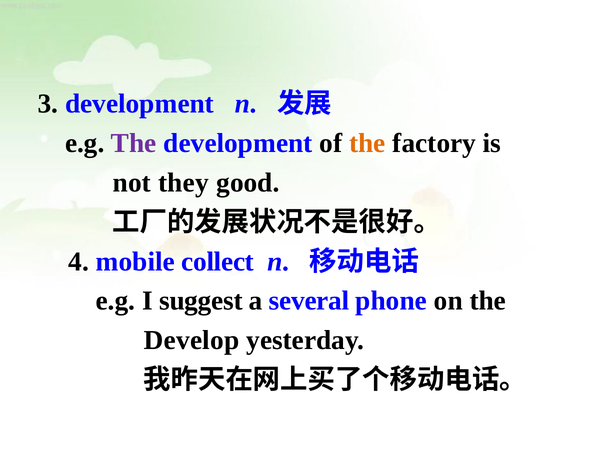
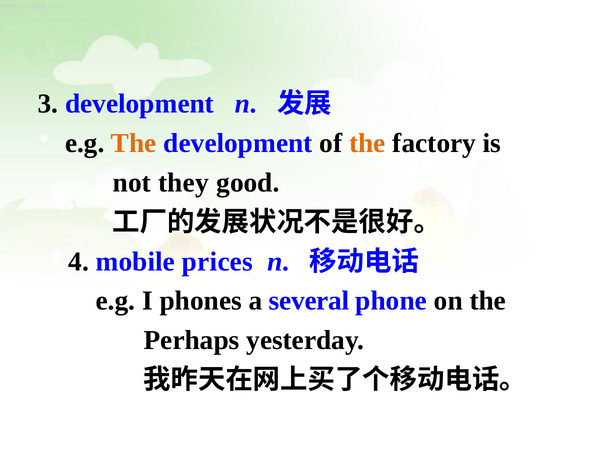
The colour: purple -> orange (134, 143)
collect: collect -> prices (217, 261)
suggest: suggest -> phones (201, 301)
Develop: Develop -> Perhaps (192, 340)
